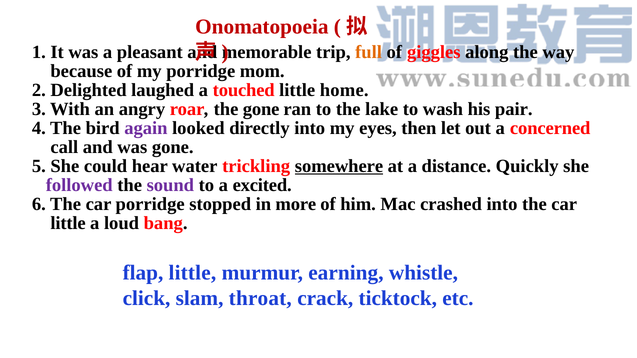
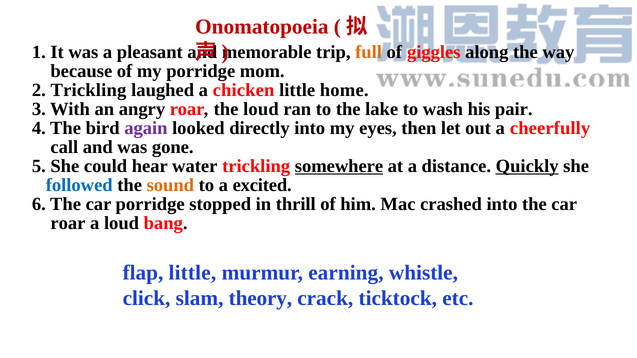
2 Delighted: Delighted -> Trickling (88, 90)
touched: touched -> chicken (244, 90)
the gone: gone -> loud (261, 109)
concerned: concerned -> cheerfully (550, 128)
Quickly underline: none -> present (527, 166)
followed colour: purple -> blue (79, 185)
sound colour: purple -> orange (170, 185)
more: more -> thrill (296, 204)
little: little -> roar (68, 223)
throat: throat -> theory (260, 299)
